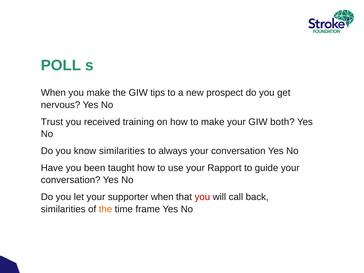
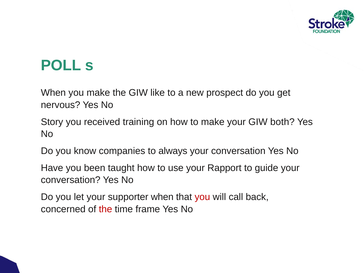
tips: tips -> like (158, 93)
Trust: Trust -> Story (52, 122)
know similarities: similarities -> companies (122, 151)
similarities: similarities -> concerned (63, 209)
the colour: orange -> red (106, 209)
